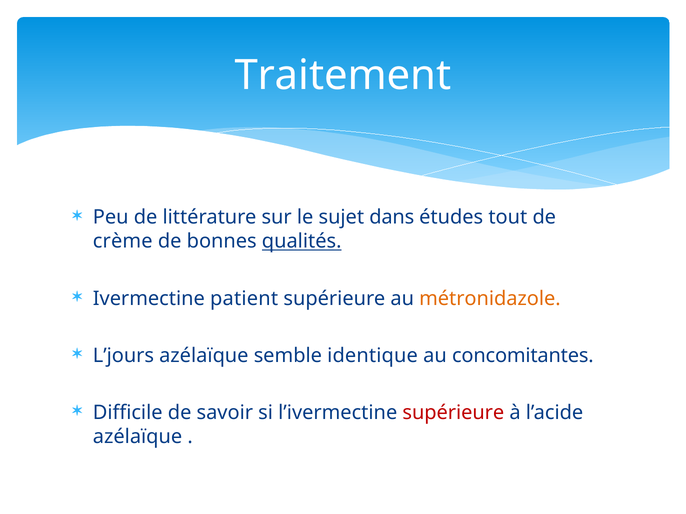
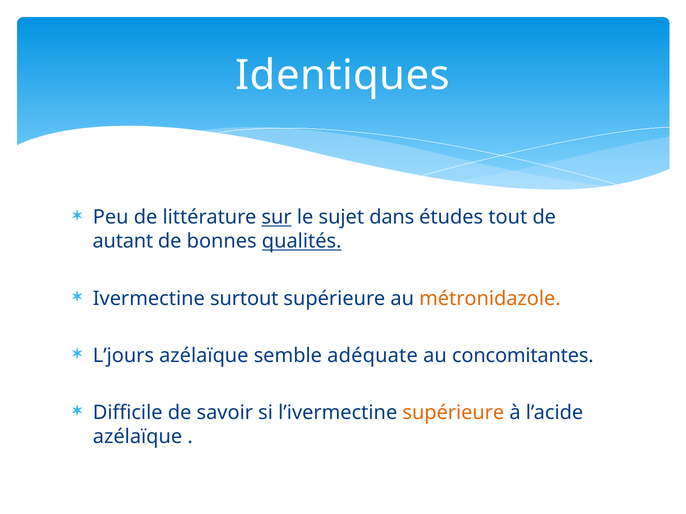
Traitement: Traitement -> Identiques (343, 75)
sur underline: none -> present (277, 218)
crème: crème -> autant (123, 242)
patient: patient -> surtout (244, 299)
identique: identique -> adéquate (373, 356)
supérieure colour: red -> orange (453, 413)
